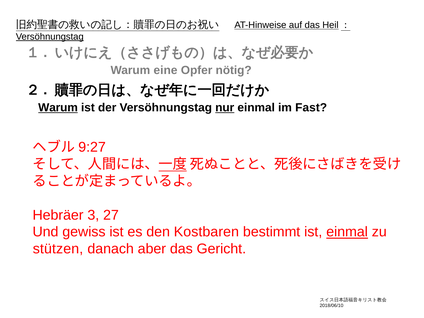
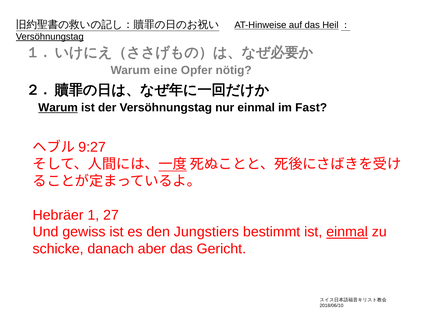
nur underline: present -> none (225, 108)
3: 3 -> 1 (93, 215)
Kostbaren: Kostbaren -> Jungstiers (206, 232)
stützen: stützen -> schicke (58, 249)
